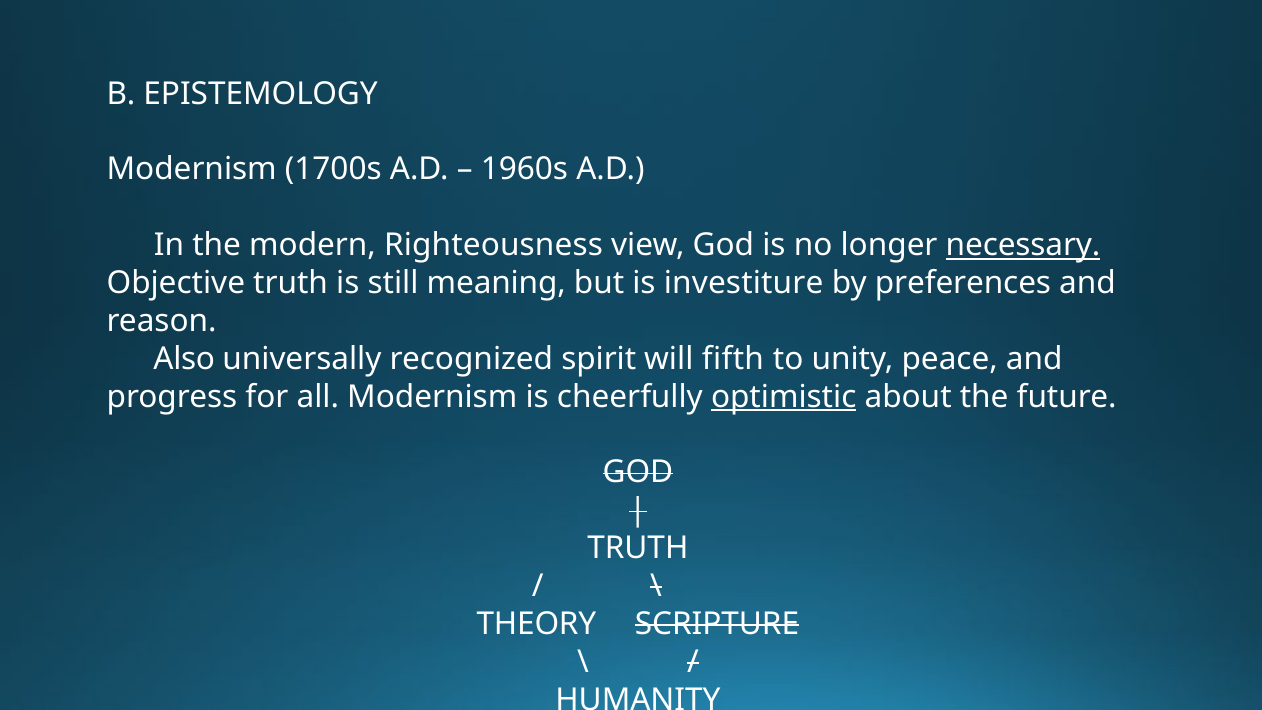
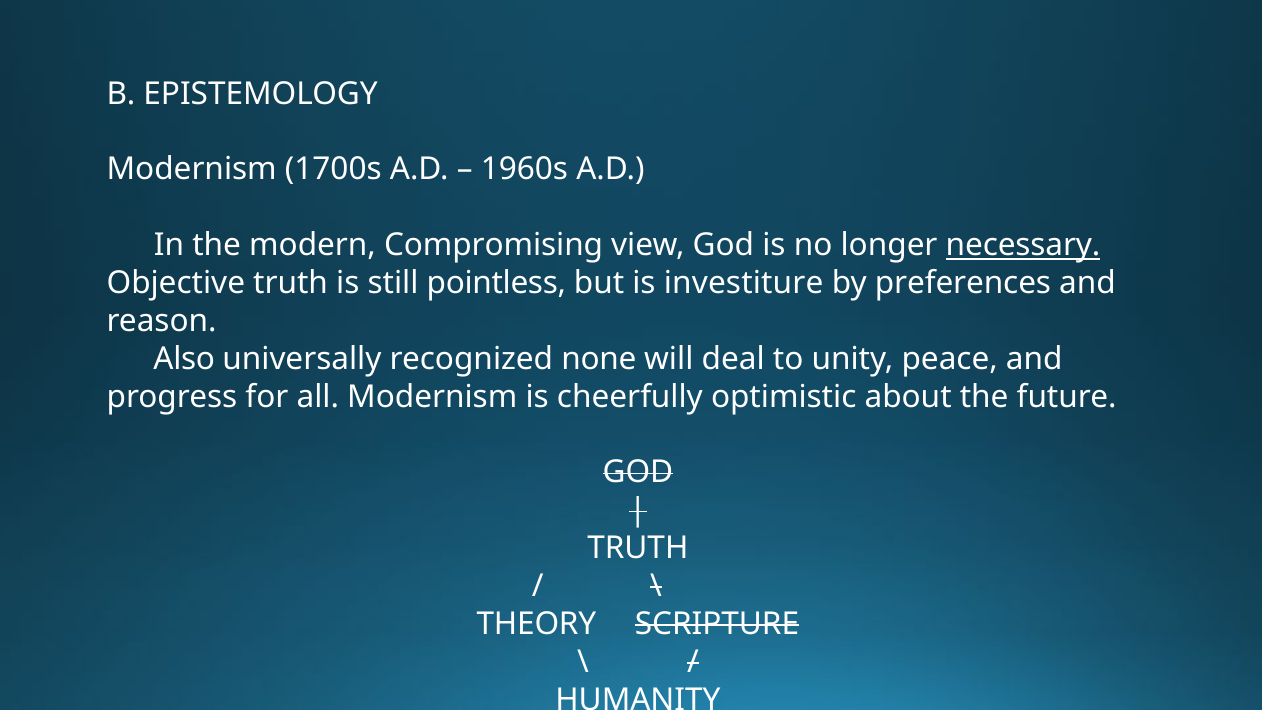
Righteousness: Righteousness -> Compromising (494, 245)
meaning: meaning -> pointless (496, 283)
spirit: spirit -> none (599, 359)
fifth: fifth -> deal (733, 359)
optimistic underline: present -> none (784, 397)
